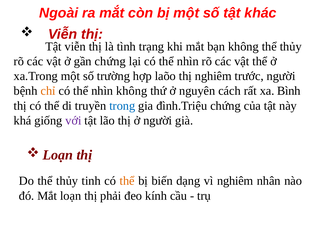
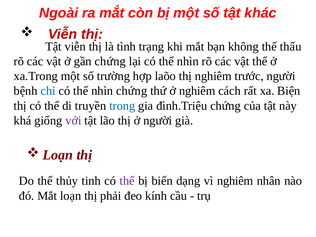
không thể thủy: thủy -> thấu (291, 47)
chỉ colour: orange -> blue (48, 91)
nhìn không: không -> chứng (132, 91)
ở nguyên: nguyên -> nghiêm (197, 91)
Bình: Bình -> Biện (289, 91)
thể colour: orange -> purple (127, 181)
